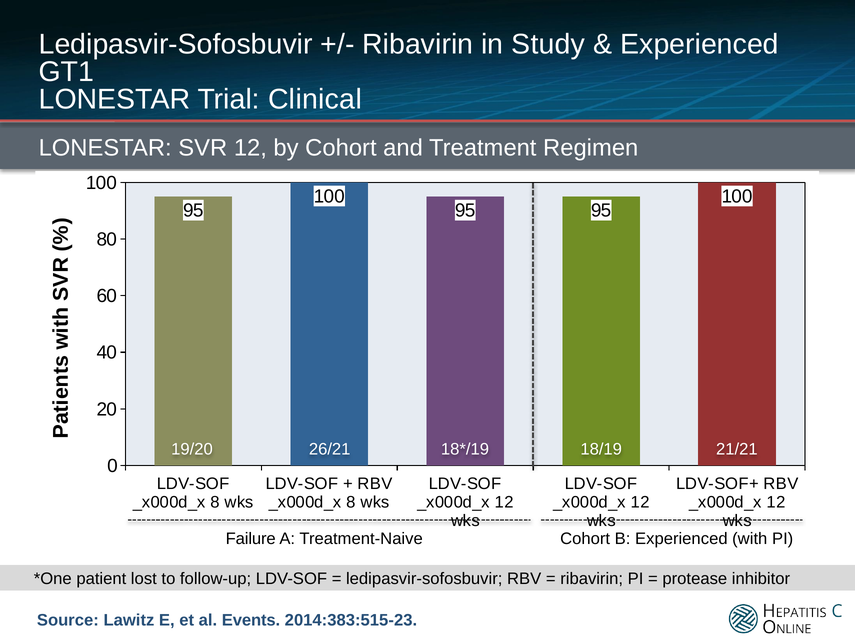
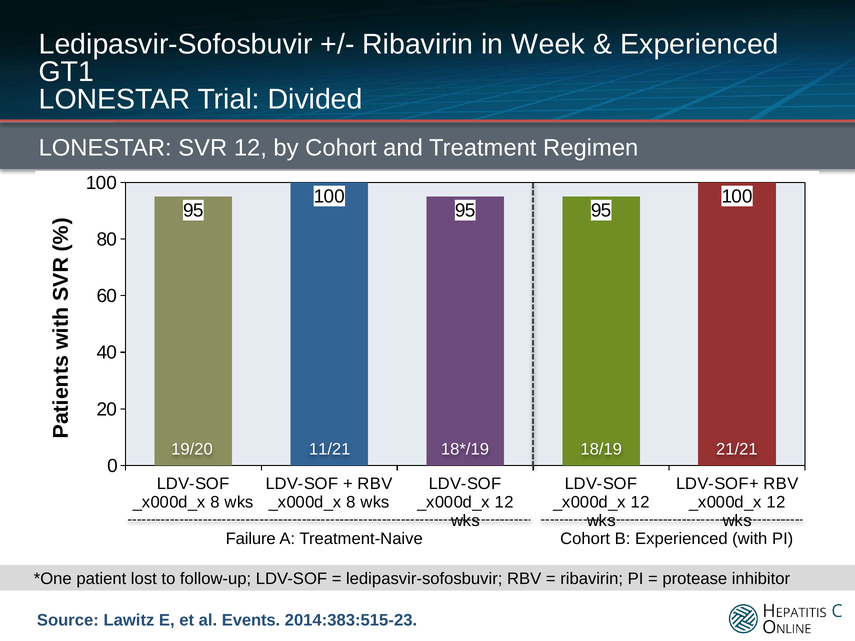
Study: Study -> Week (548, 45)
Clinical: Clinical -> Divided (315, 99)
26/21: 26/21 -> 11/21 (330, 449)
